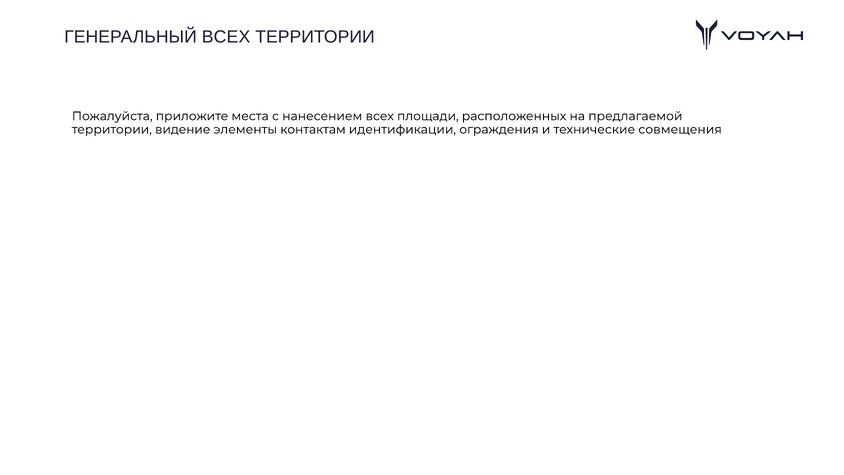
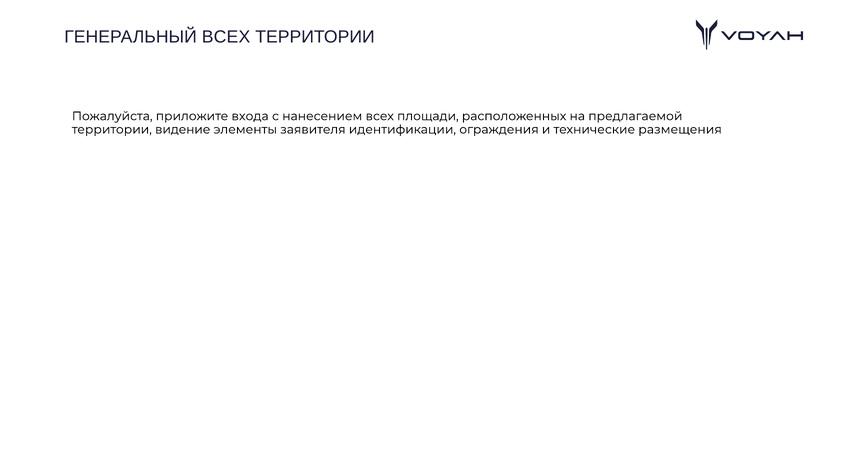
места: места -> входа (250, 116)
контактам: контактам -> заявителя (313, 129)
совмещения: совмещения -> размещения (680, 129)
